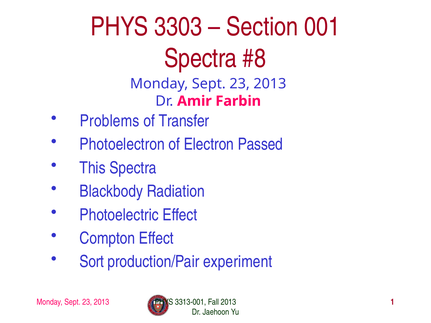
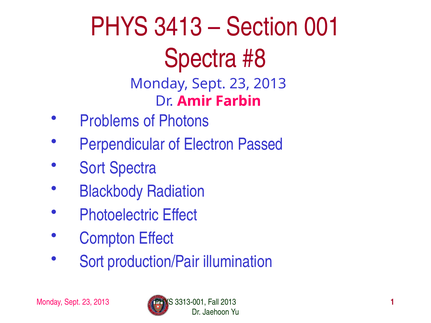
3303: 3303 -> 3413 (178, 27)
Transfer: Transfer -> Photons (184, 121)
Photoelectron: Photoelectron -> Perpendicular (122, 145)
This: This -> Sort (93, 168)
experiment: experiment -> illumination (238, 262)
